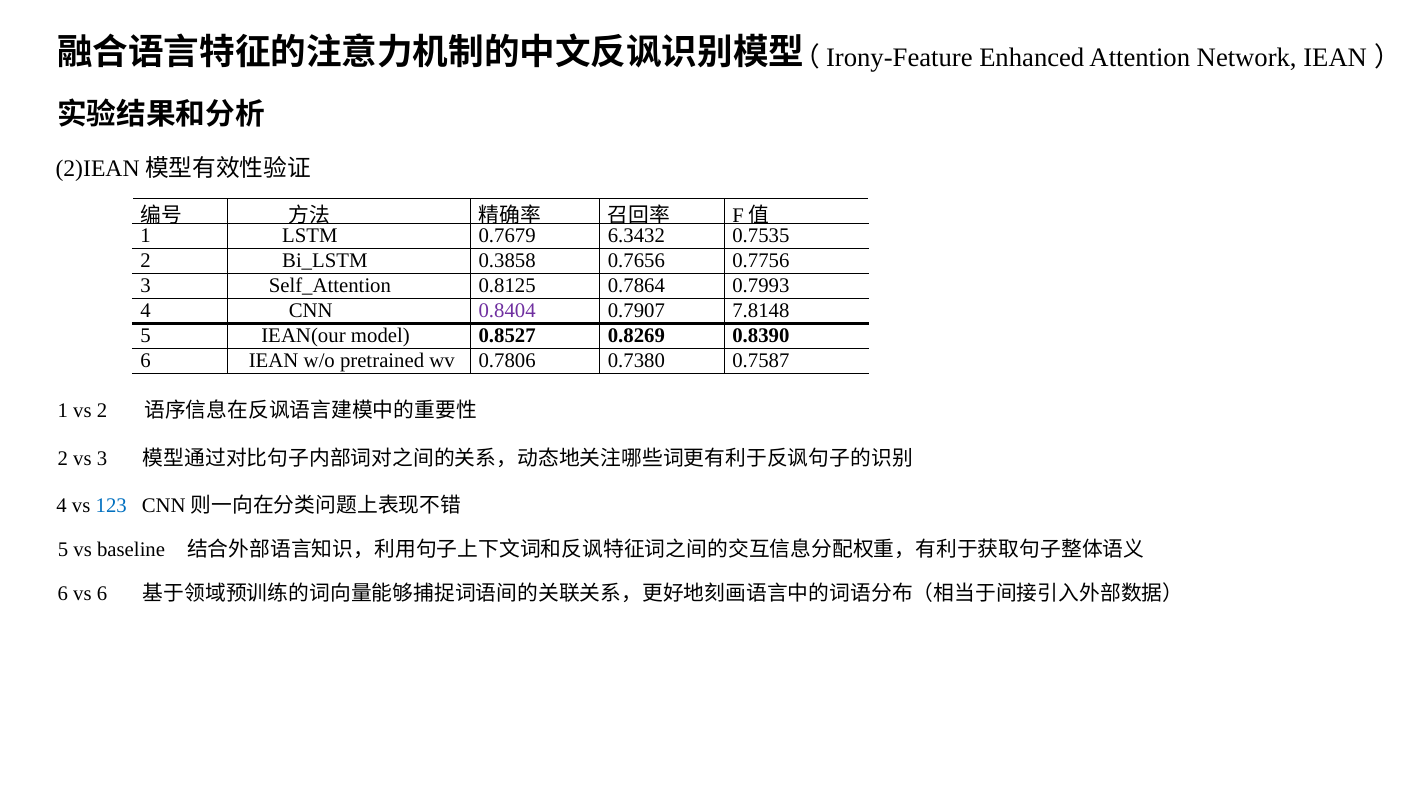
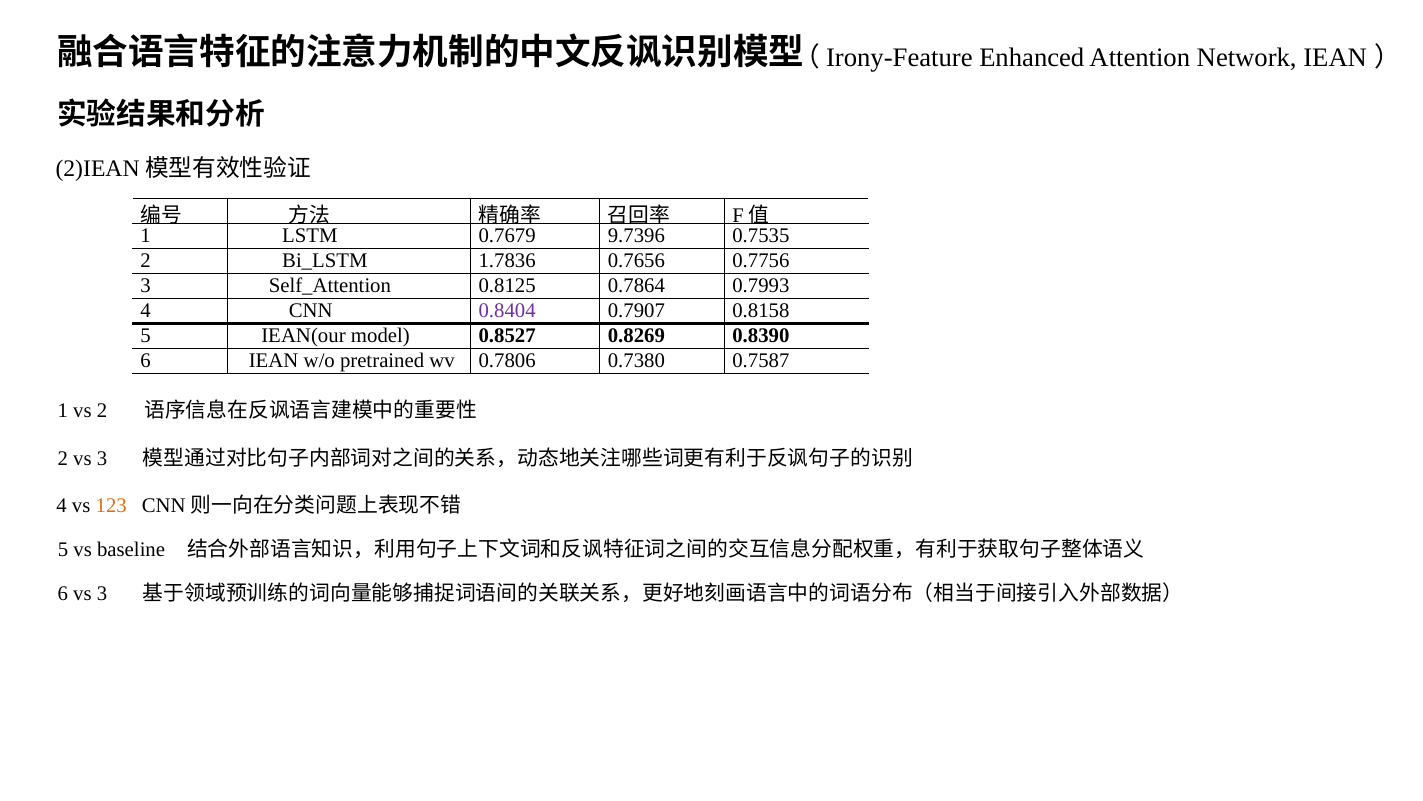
6.3432: 6.3432 -> 9.7396 (636, 235)
0.3858: 0.3858 -> 1.7836 (507, 260)
7.8148: 7.8148 -> 0.8158 (761, 310)
123 colour: blue -> orange (111, 506)
6 vs 6: 6 -> 3 (102, 593)
